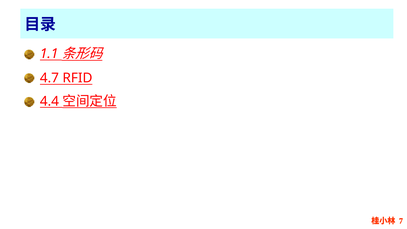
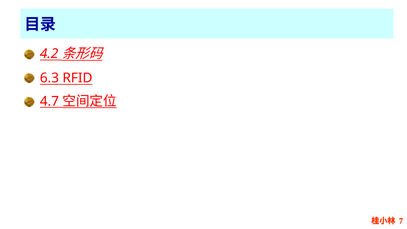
1.1: 1.1 -> 4.2 (49, 54)
4.7: 4.7 -> 6.3 (49, 78)
4.4: 4.4 -> 4.7 (49, 101)
